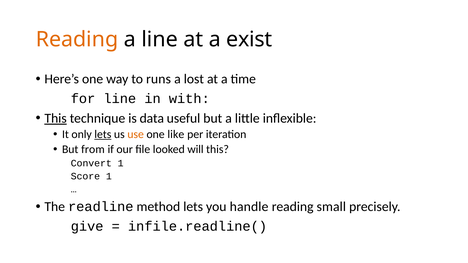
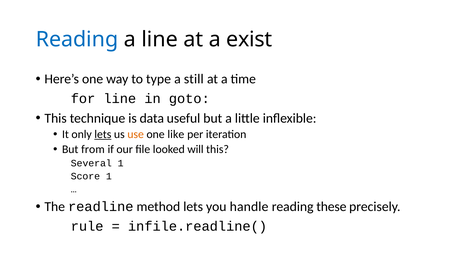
Reading colour: orange -> blue (77, 39)
runs: runs -> type (159, 79)
lost: lost -> still (194, 79)
with: with -> goto (189, 99)
This underline: present -> none (56, 118)
Convert: Convert -> Several (91, 164)
small: small -> these (331, 207)
give: give -> rule (87, 227)
